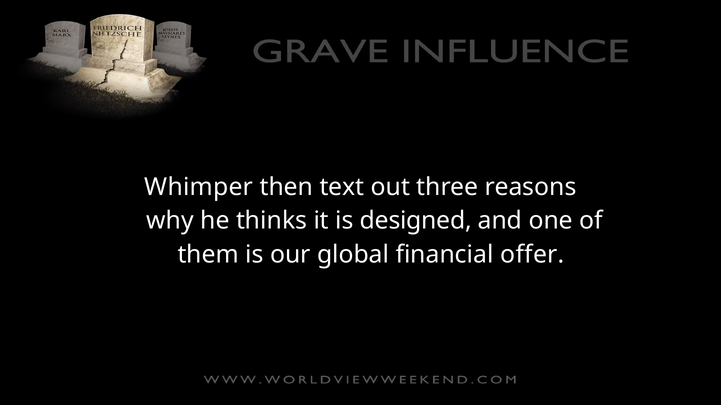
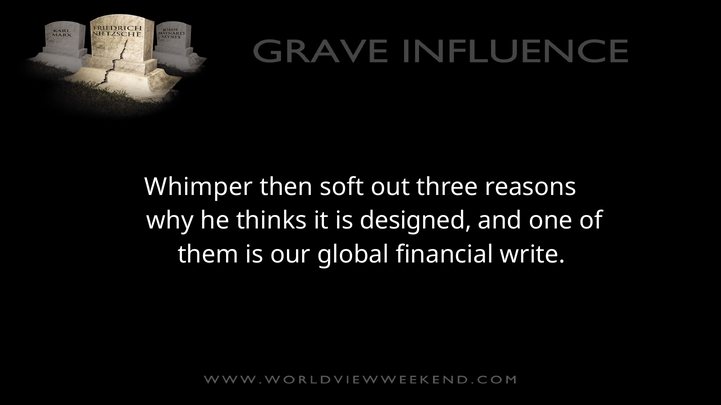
text: text -> soft (342, 187)
offer: offer -> write (533, 255)
